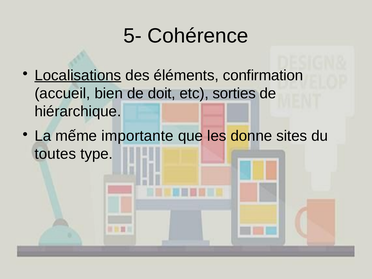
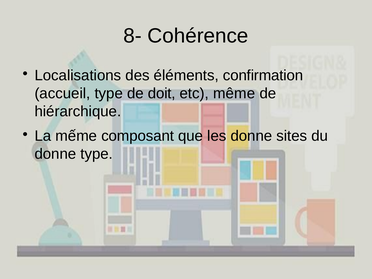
5-: 5- -> 8- (133, 36)
Localisations underline: present -> none (78, 75)
accueil bien: bien -> type (109, 93)
sorties: sorties -> même (234, 93)
importante: importante -> composant (138, 136)
toutes: toutes -> donne (55, 154)
